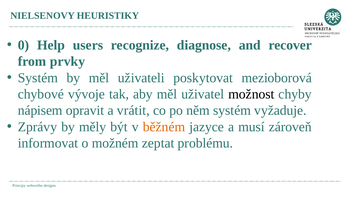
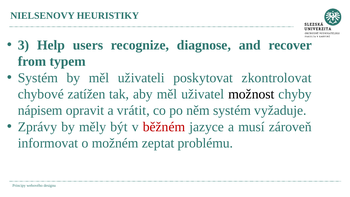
0: 0 -> 3 (24, 45)
prvky: prvky -> typem (68, 61)
mezioborová: mezioborová -> zkontrolovat (277, 78)
vývoje: vývoje -> zatížen (87, 94)
běžném colour: orange -> red (164, 127)
